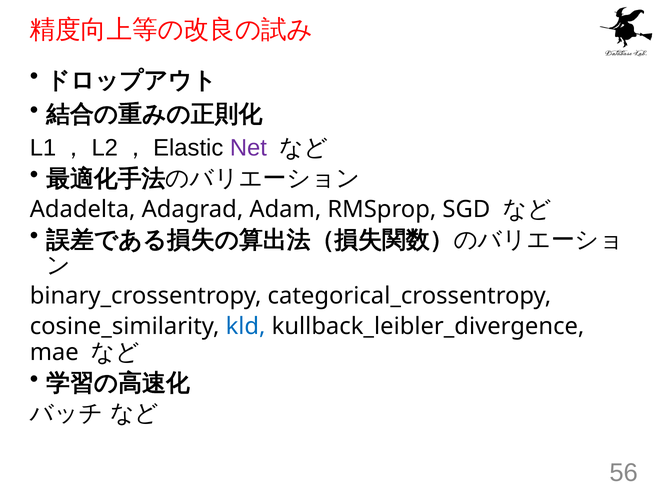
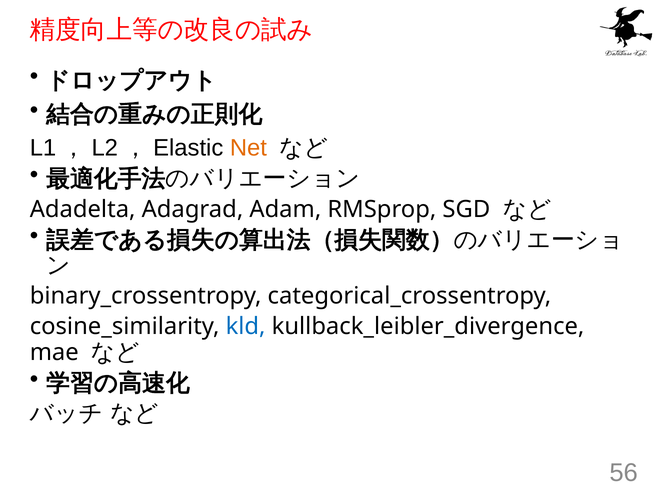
Net colour: purple -> orange (248, 148)
